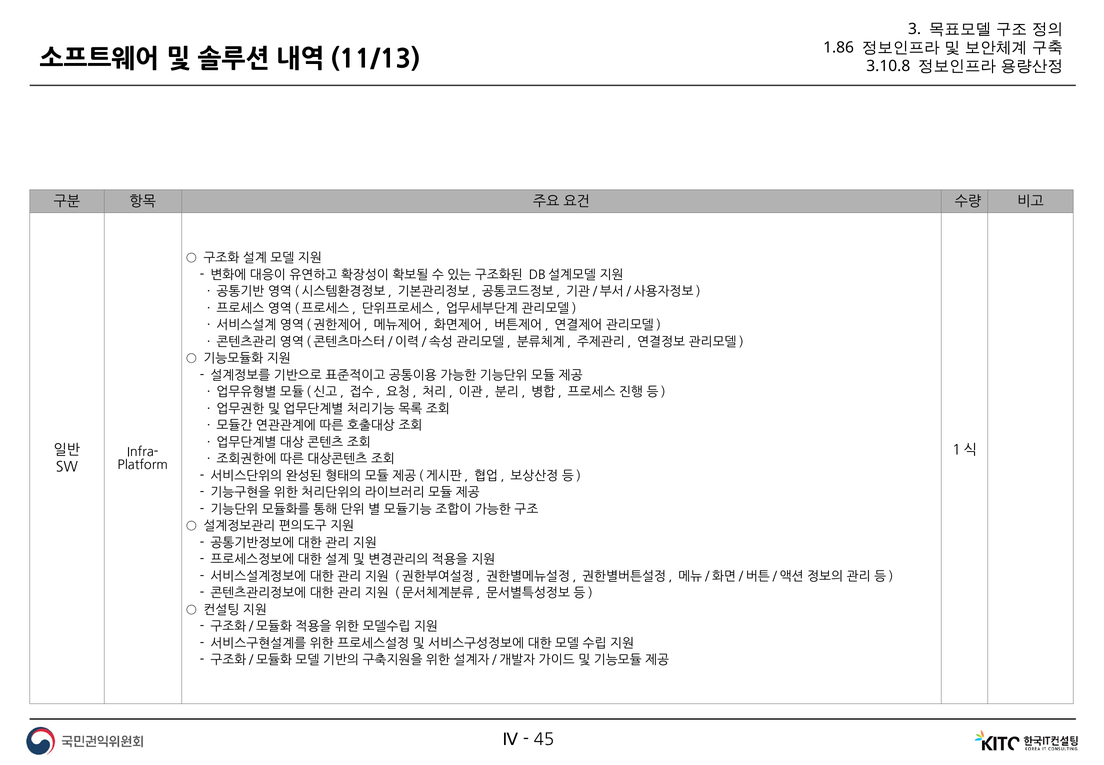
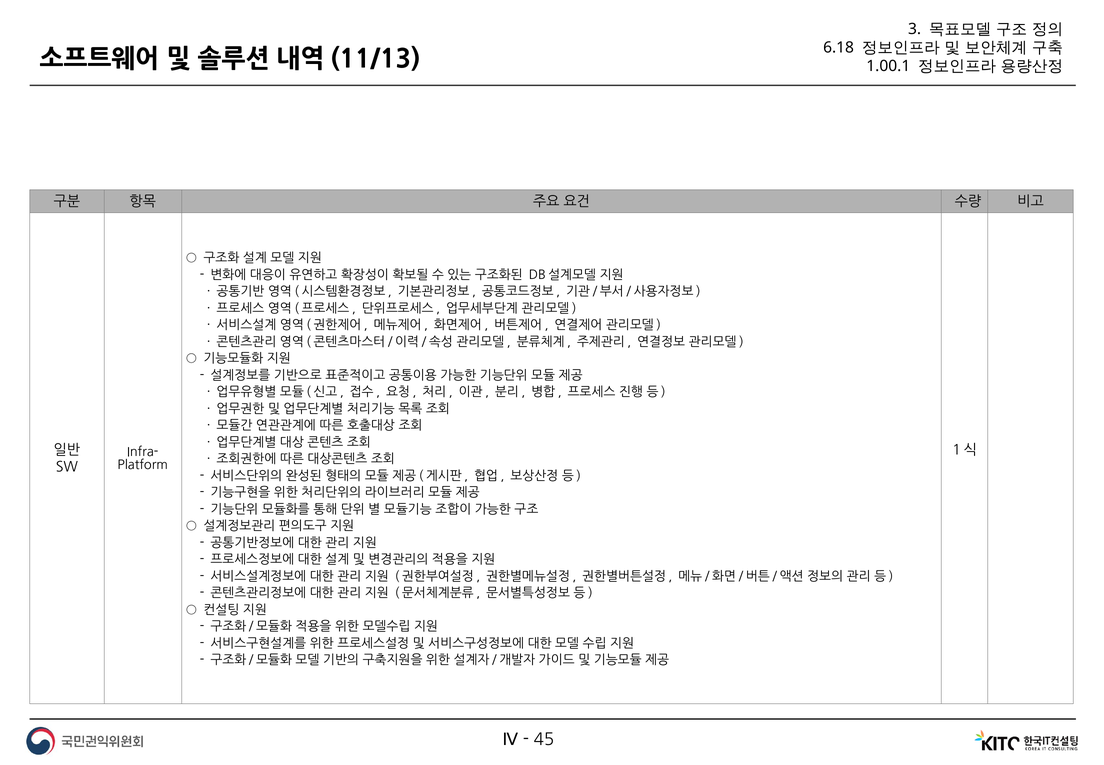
1.86: 1.86 -> 6.18 (839, 48)
3.10.8: 3.10.8 -> 1.00.1 (888, 66)
